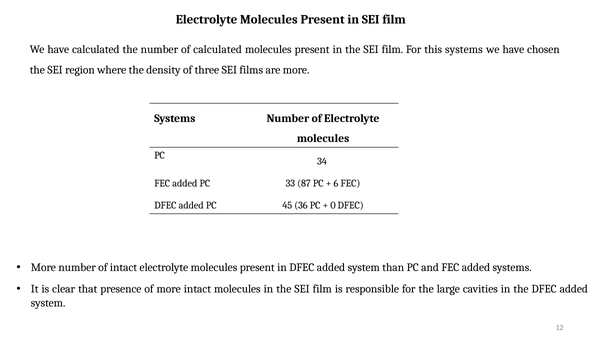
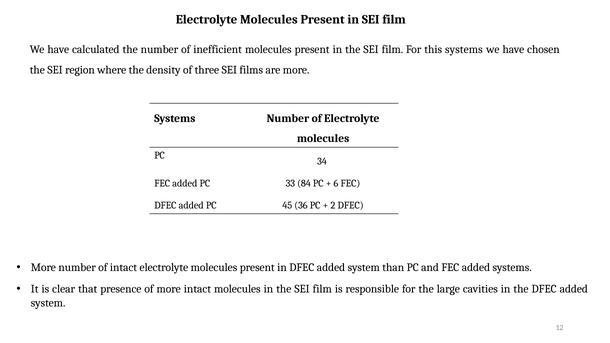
of calculated: calculated -> inefficient (218, 49)
87: 87 -> 84 (304, 183)
0: 0 -> 2 (333, 205)
